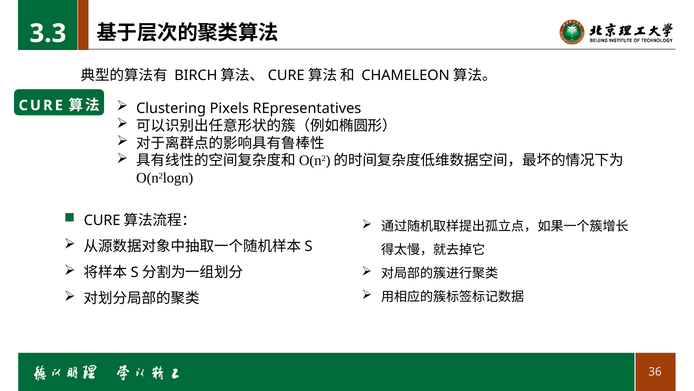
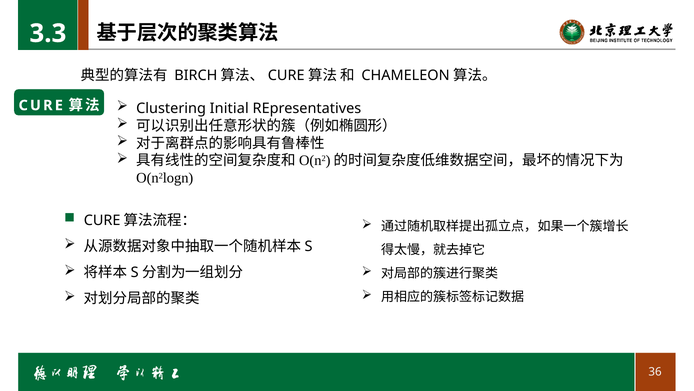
Pixels: Pixels -> Initial (229, 108)
